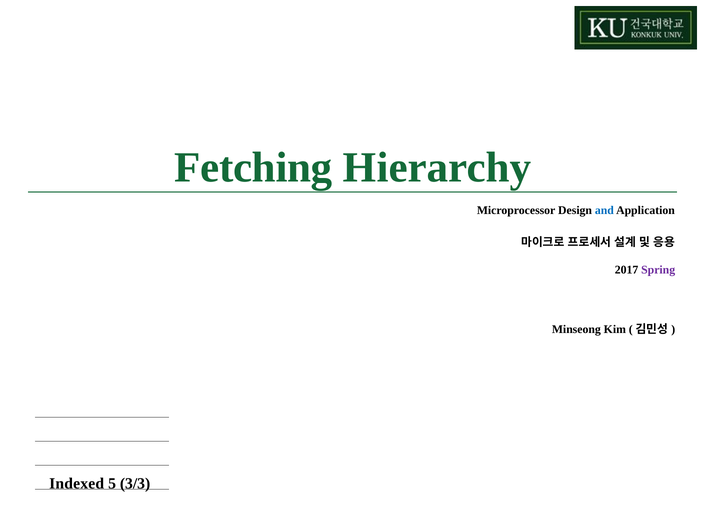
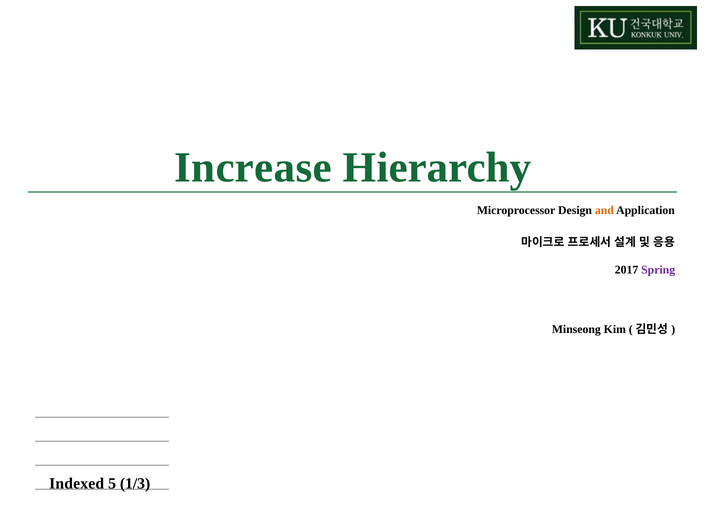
Fetching: Fetching -> Increase (253, 168)
and colour: blue -> orange (604, 210)
3/3: 3/3 -> 1/3 (135, 484)
